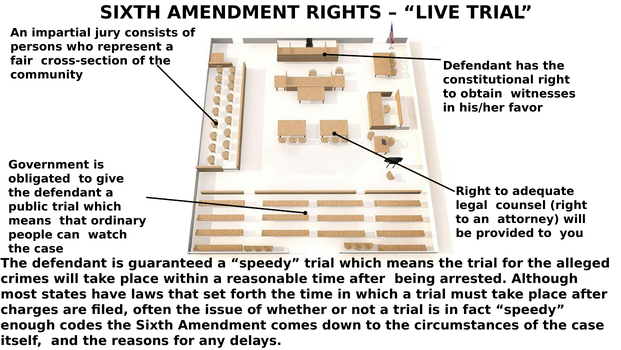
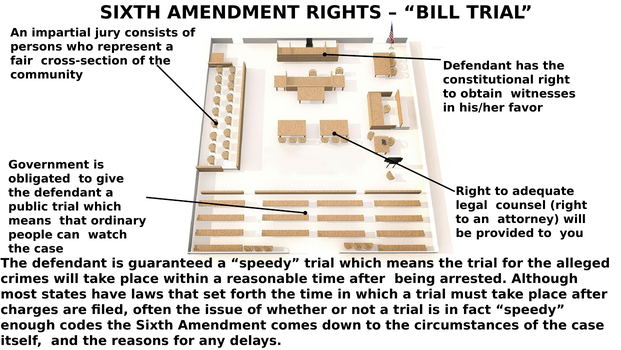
LIVE: LIVE -> BILL (432, 13)
